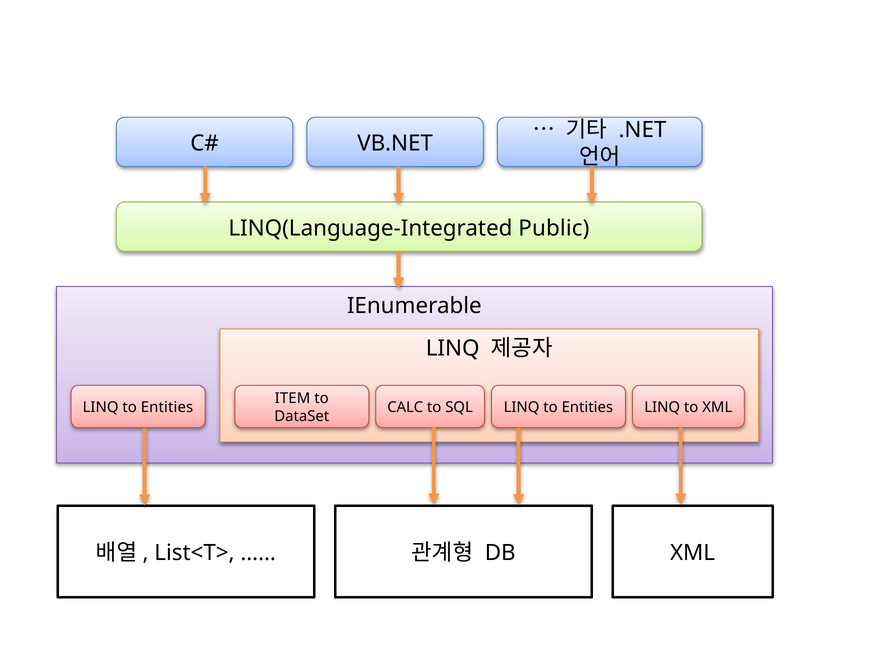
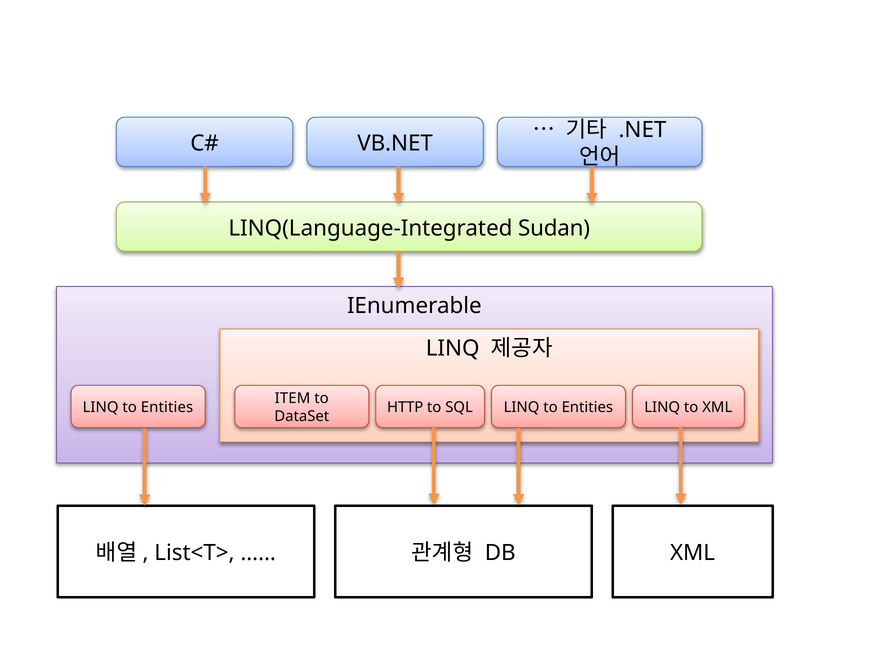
Public: Public -> Sudan (554, 228)
CALC: CALC -> HTTP (405, 408)
